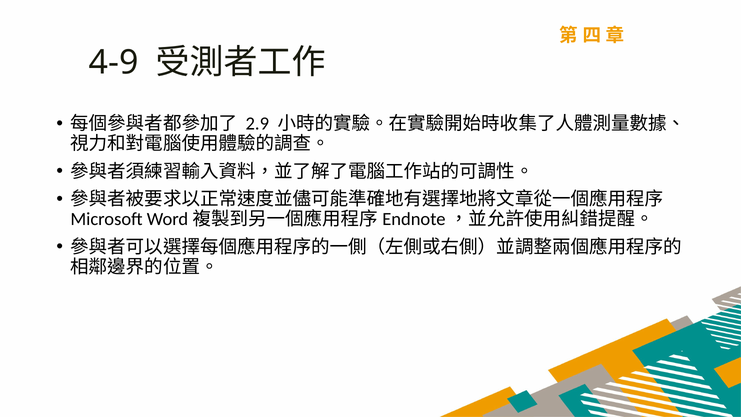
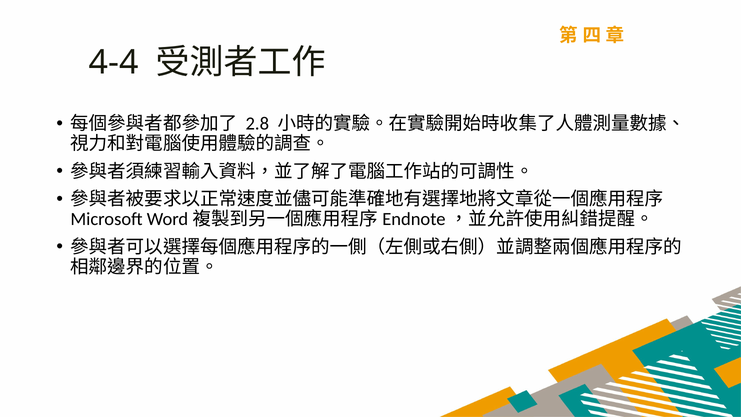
4-9: 4-9 -> 4-4 (114, 62)
2.9: 2.9 -> 2.8 (257, 124)
